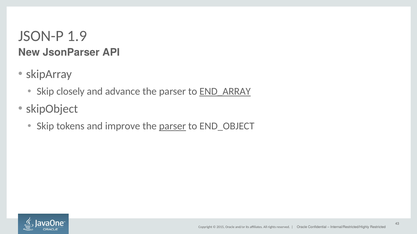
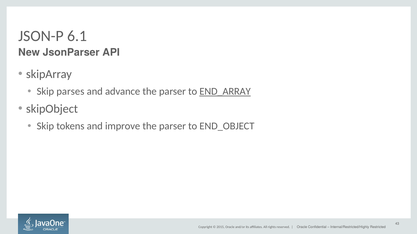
1.9: 1.9 -> 6.1 (77, 36)
closely: closely -> parses (70, 92)
parser underline: present -> none (172, 126)
